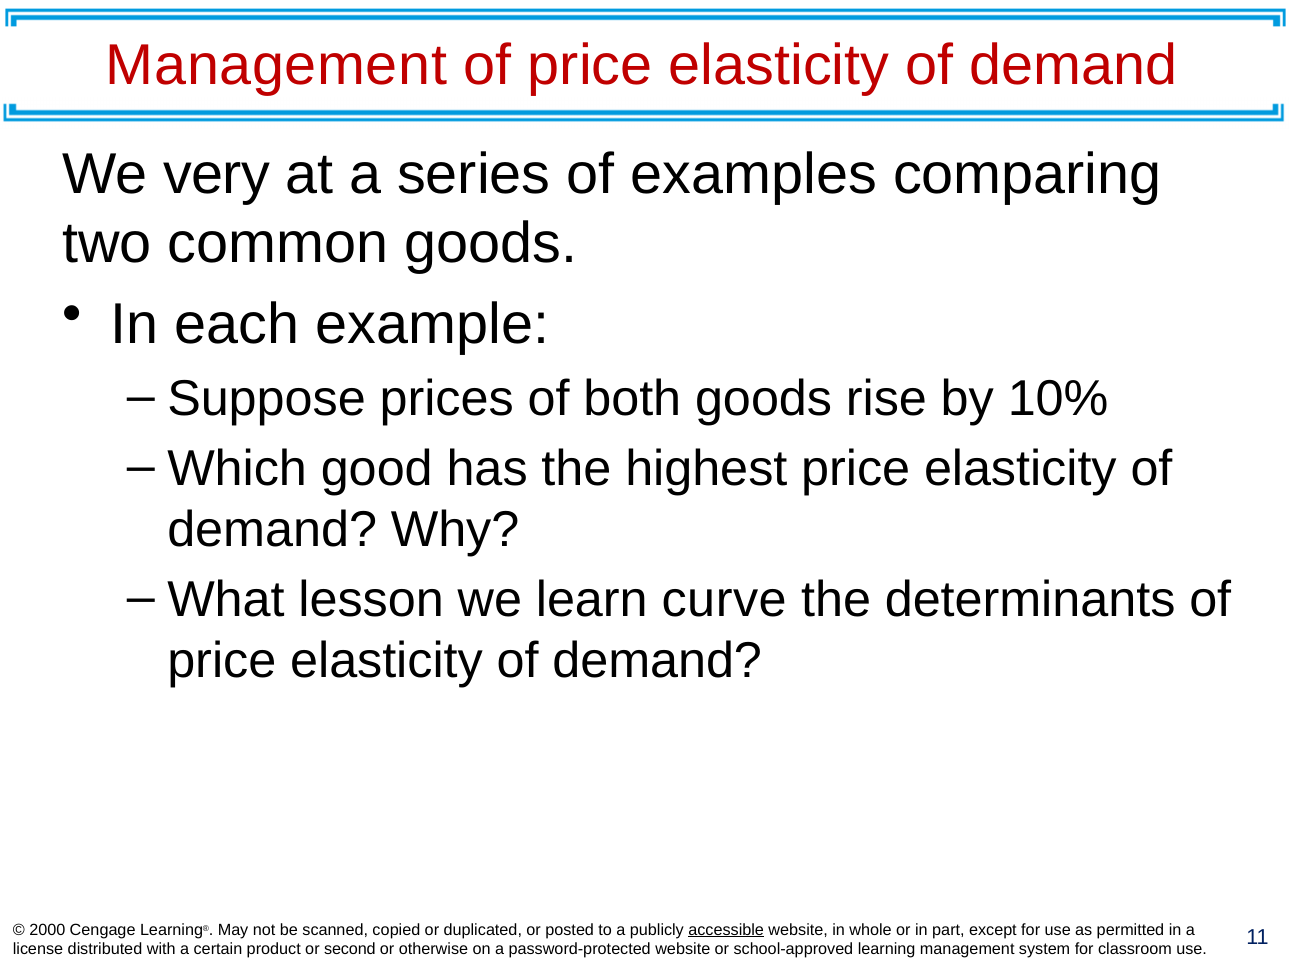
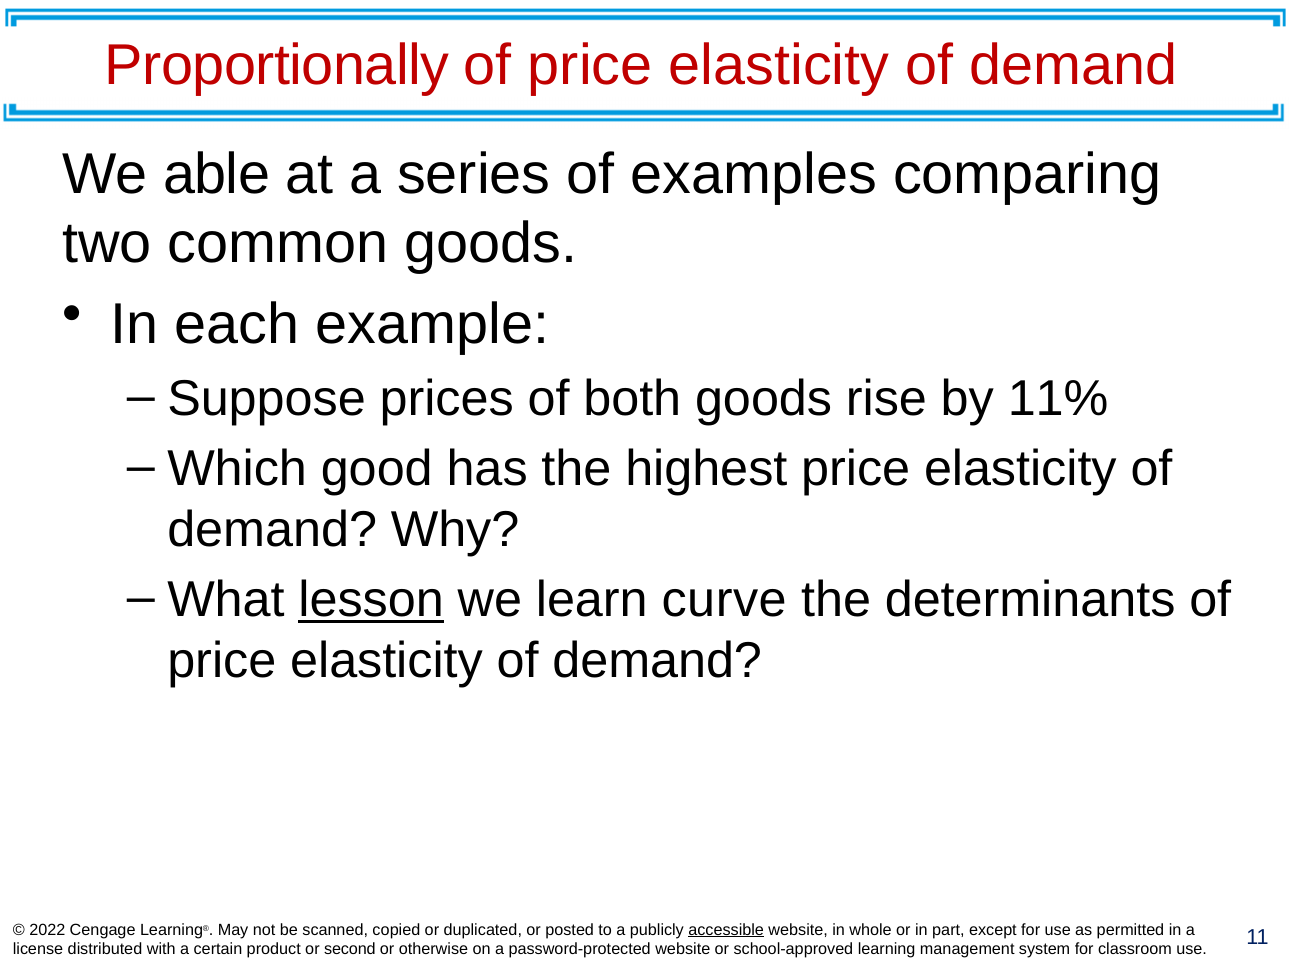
Management: Management -> Proportionally (277, 65)
very: very -> able (217, 175)
10%: 10% -> 11% (1058, 399)
lesson underline: none -> present (371, 600)
2000: 2000 -> 2022 (47, 930)
